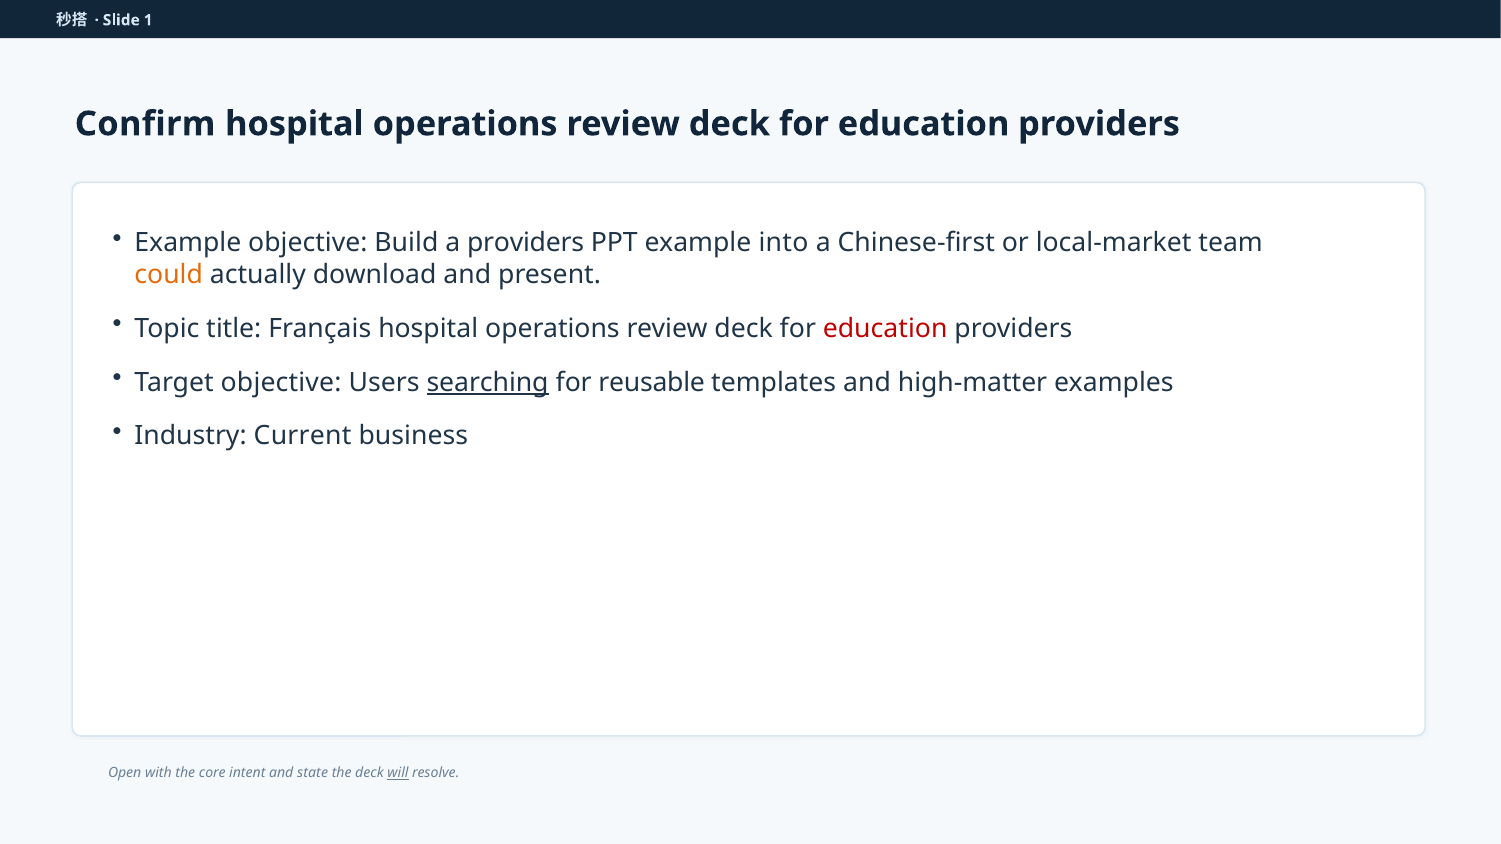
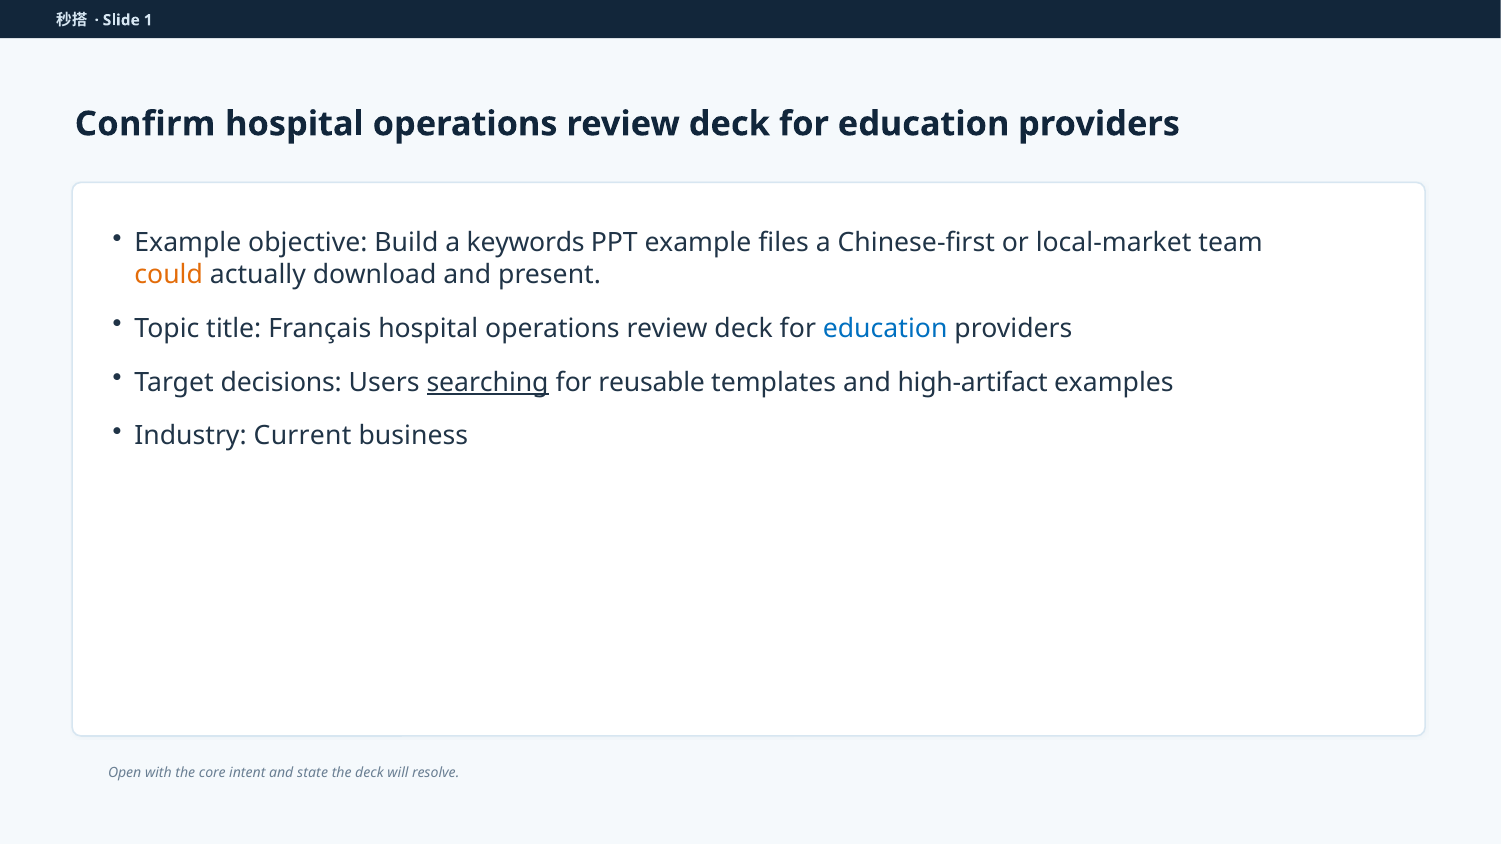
a providers: providers -> keywords (526, 243)
into: into -> files (784, 243)
education colour: red -> blue (885, 329)
Target objective: objective -> decisions (281, 382)
high-matter: high-matter -> high-artifact (973, 382)
will underline: present -> none (398, 773)
